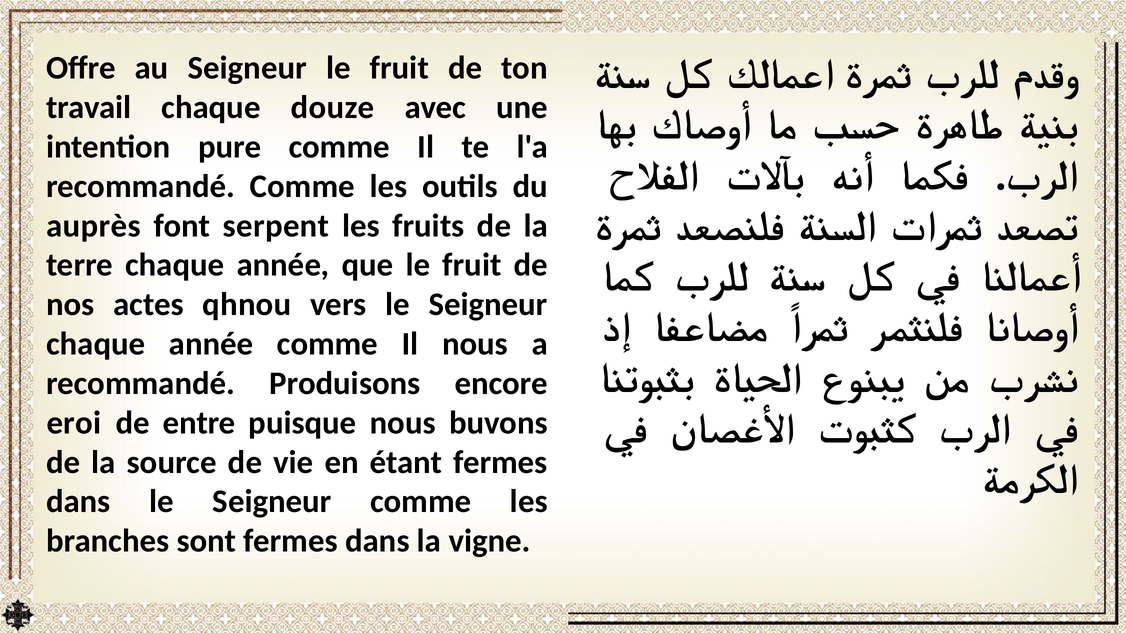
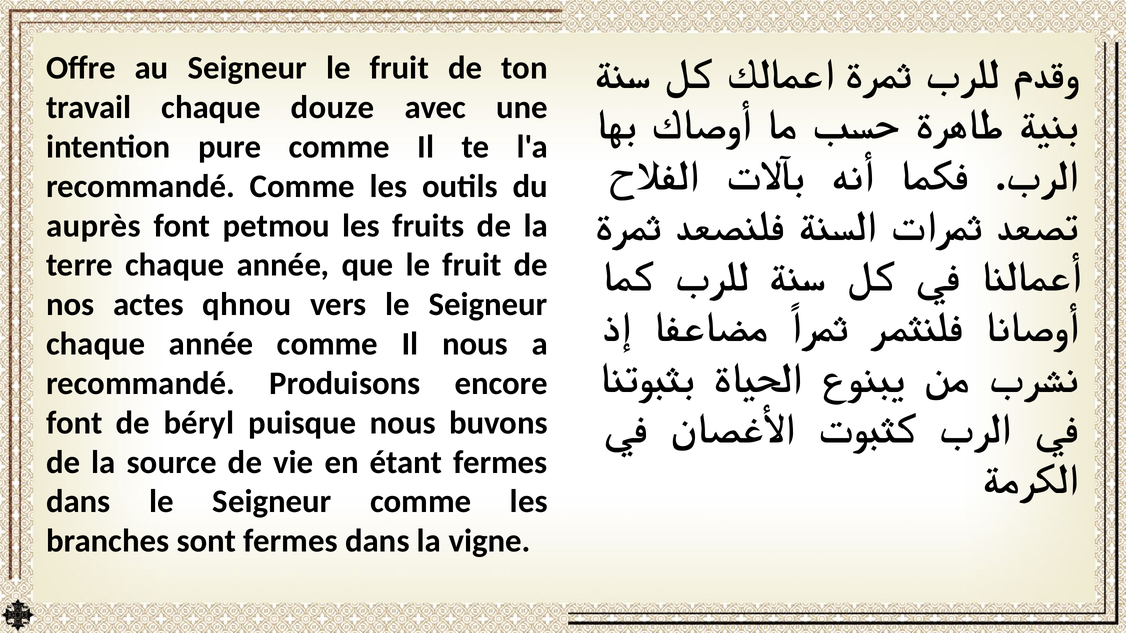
serpent: serpent -> petmou (276, 226)
eroi: eroi -> font (74, 423)
entre: entre -> béryl (199, 423)
